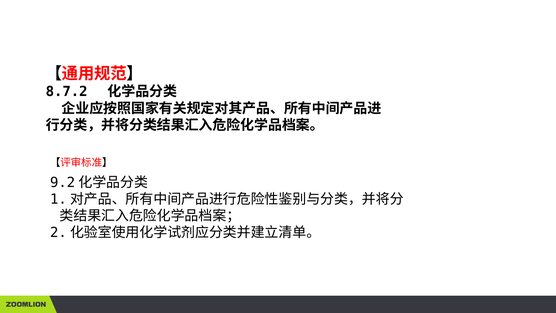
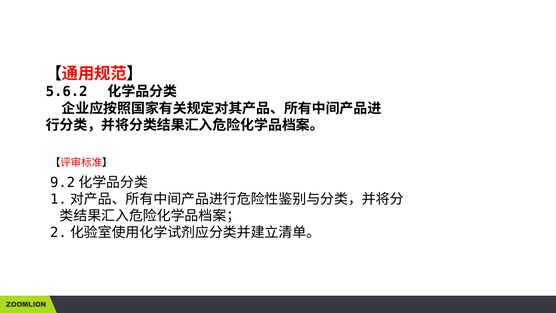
8.7.2: 8.7.2 -> 5.6.2 (67, 92)
